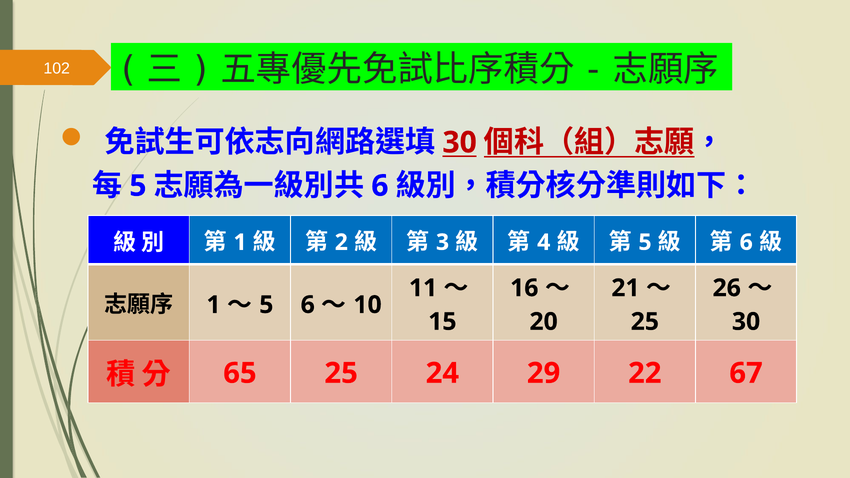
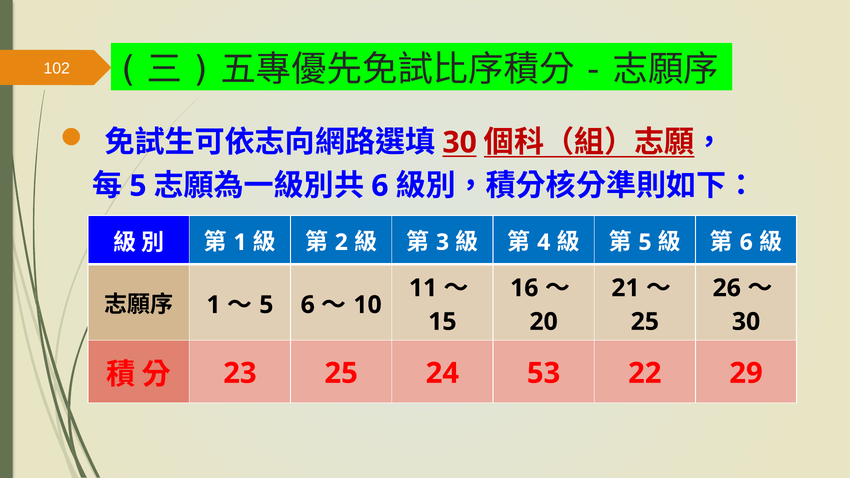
65: 65 -> 23 (240, 373)
29: 29 -> 53 (544, 373)
67: 67 -> 29 (746, 373)
